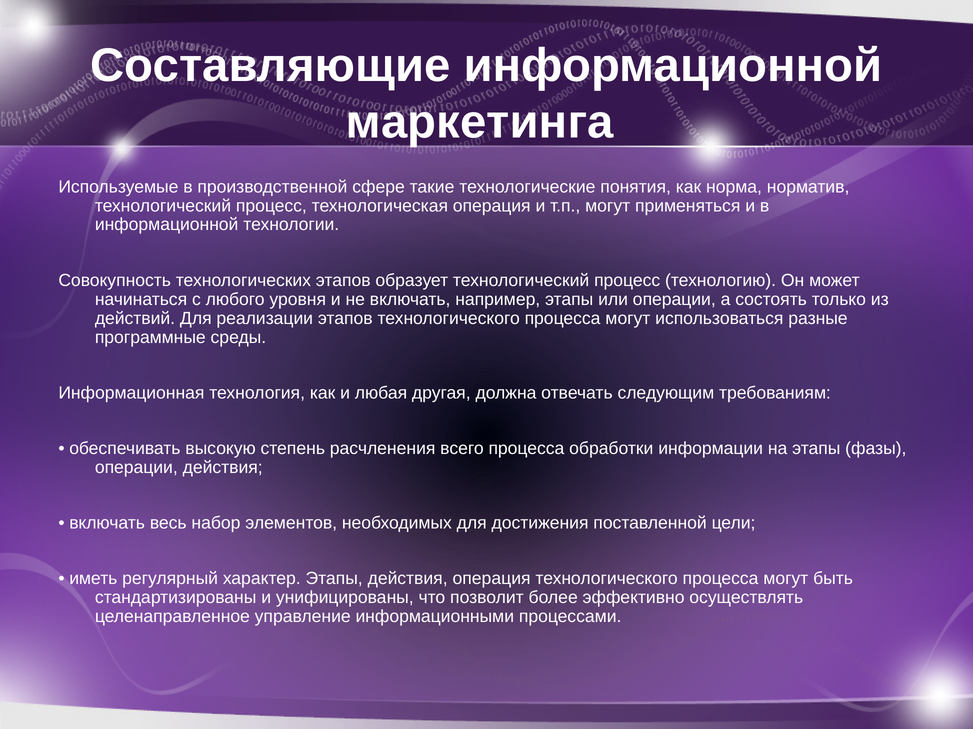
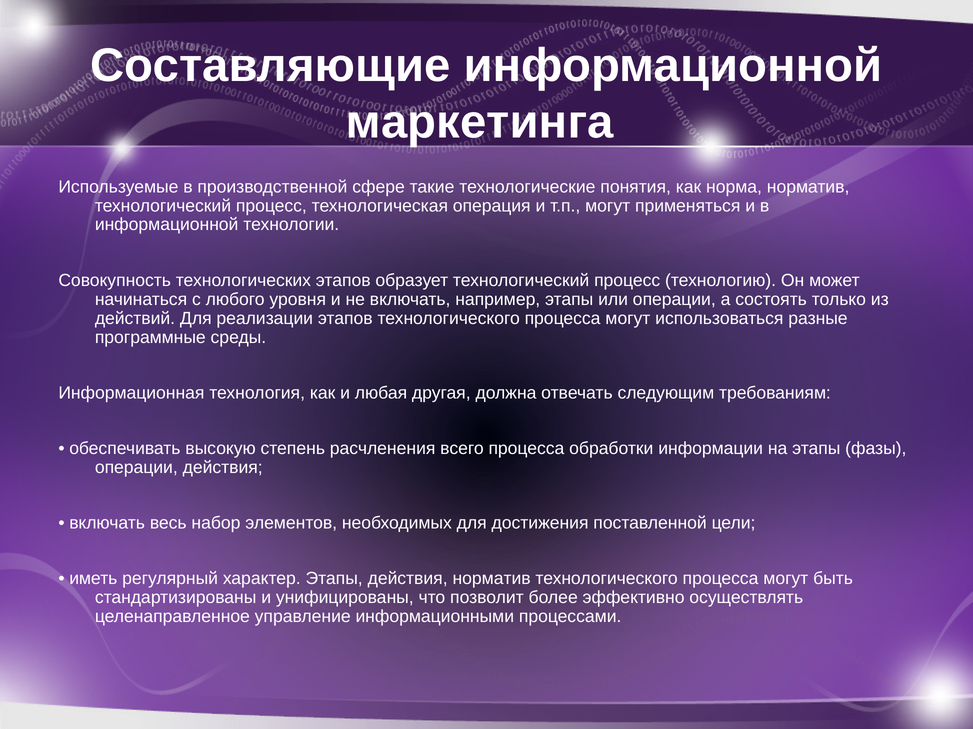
действия операция: операция -> норматив (492, 579)
